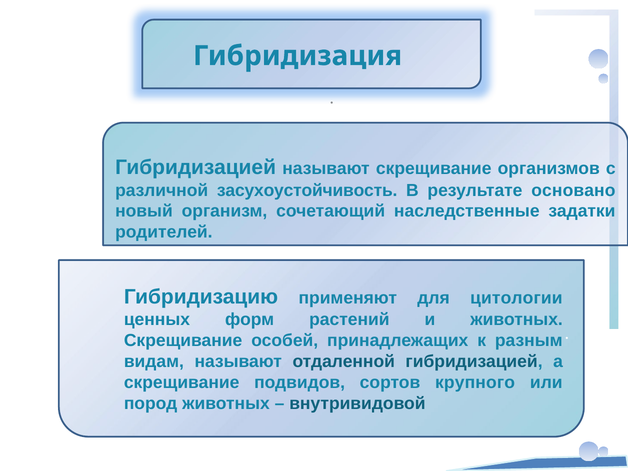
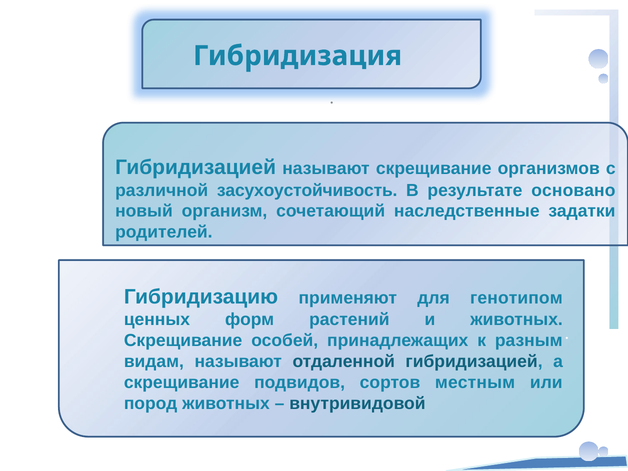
цитологии: цитологии -> генотипом (516, 298)
крупного: крупного -> местным (475, 382)
